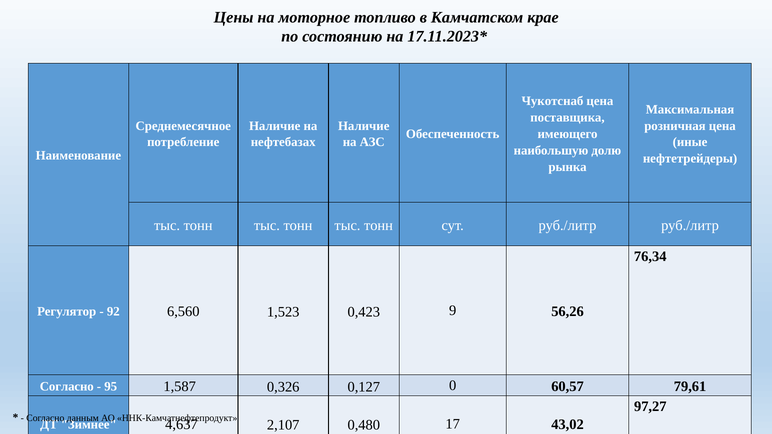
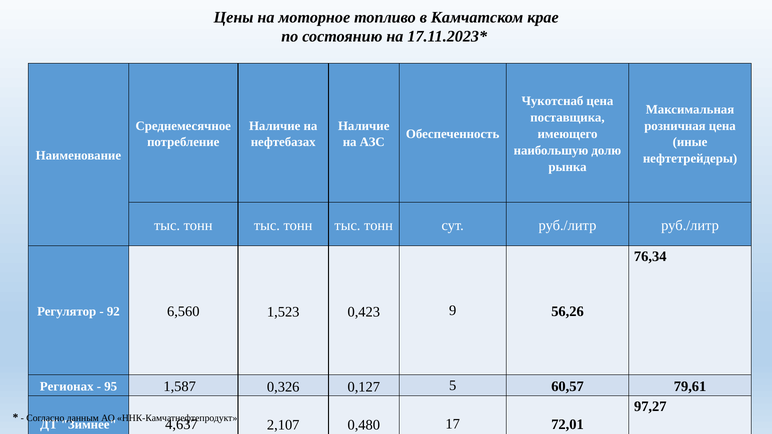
Согласно: Согласно -> Регионах (67, 387)
0: 0 -> 5 (453, 386)
43,02: 43,02 -> 72,01 (568, 425)
